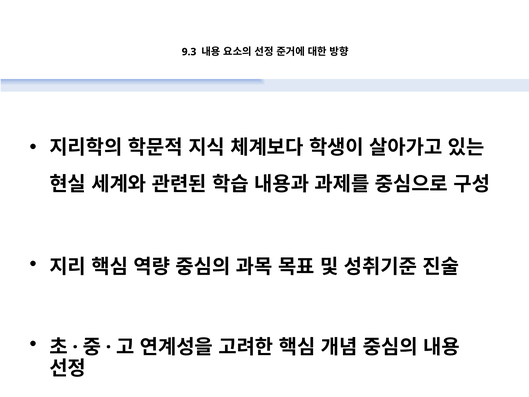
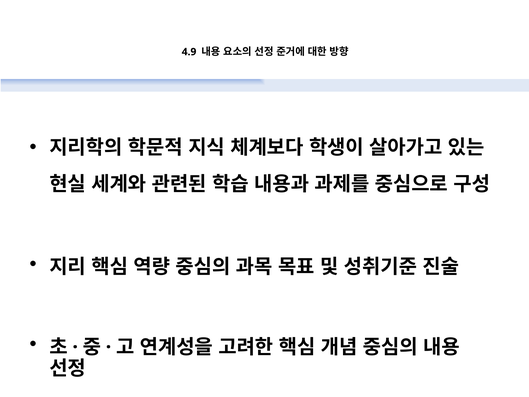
9.3: 9.3 -> 4.9 (189, 52)
